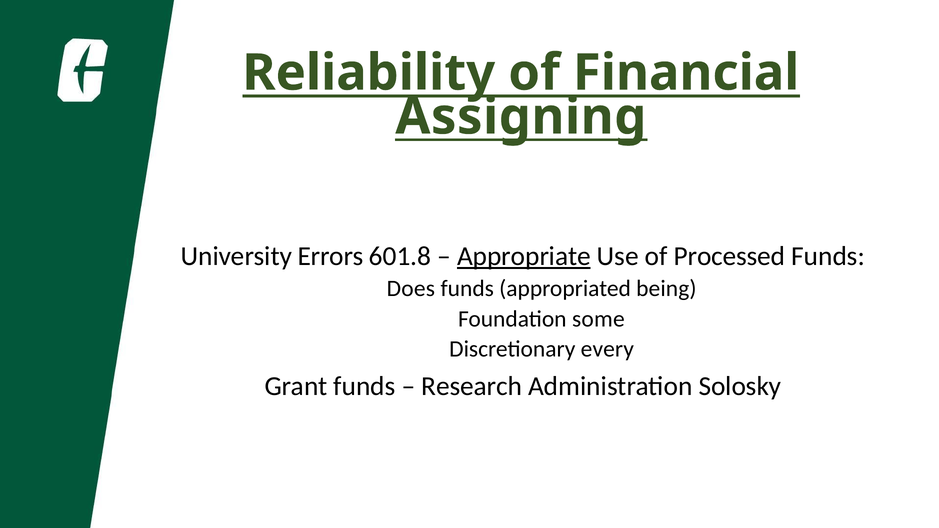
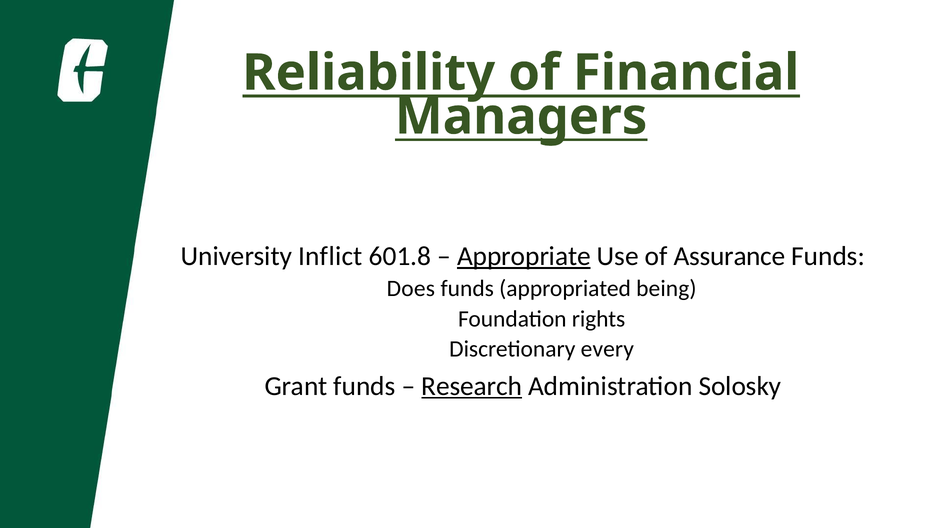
Assigning: Assigning -> Managers (521, 117)
Errors: Errors -> Inflict (330, 256)
Processed: Processed -> Assurance (730, 256)
some: some -> rights (599, 319)
Research underline: none -> present (472, 386)
